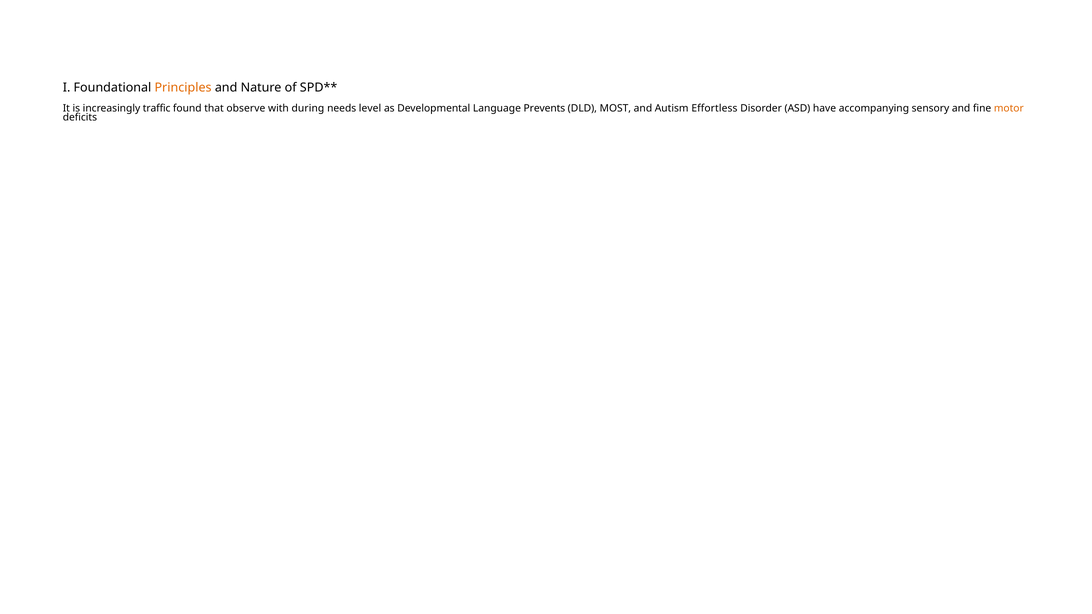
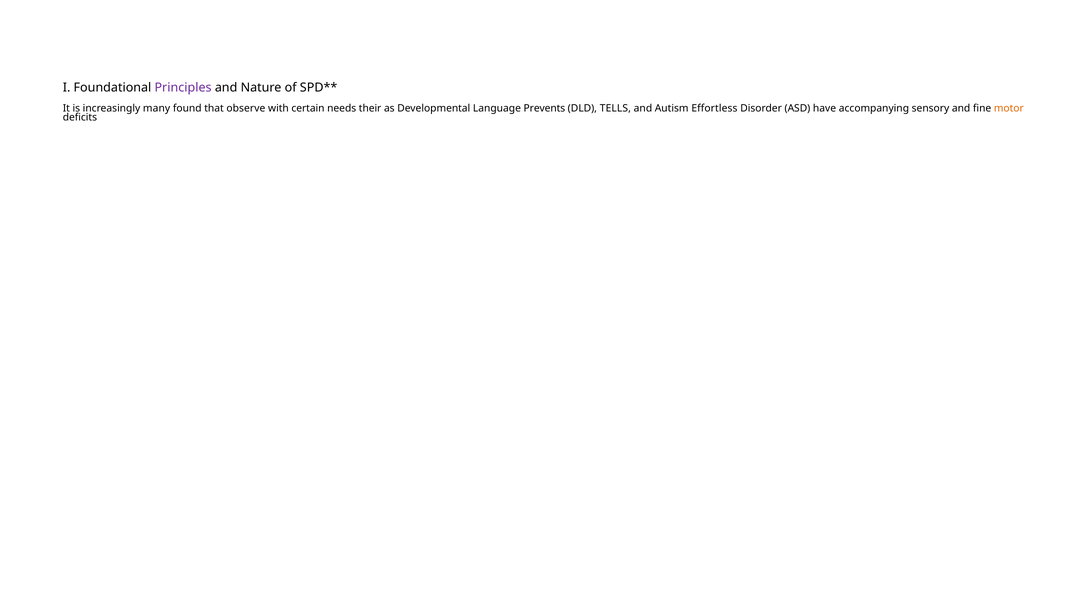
Principles colour: orange -> purple (183, 88)
traffic: traffic -> many (157, 109)
during: during -> certain (308, 109)
level: level -> their (370, 109)
MOST: MOST -> TELLS (615, 109)
